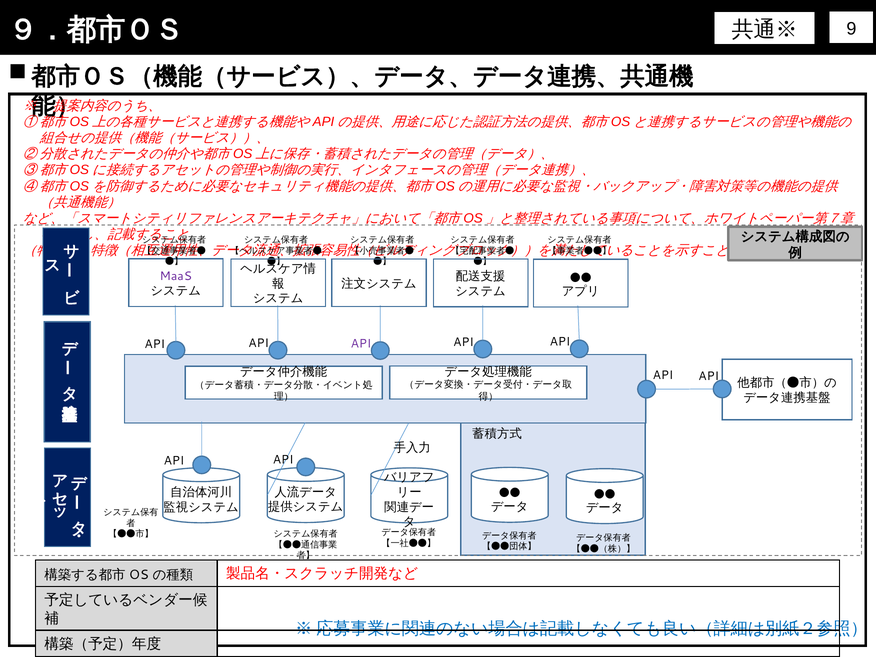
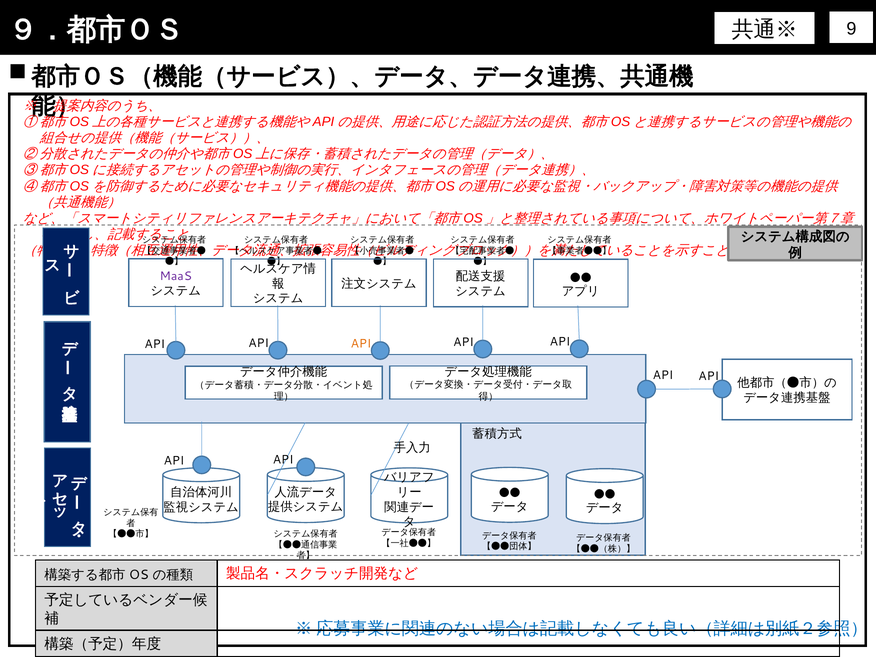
API colour: purple -> orange (361, 344)
